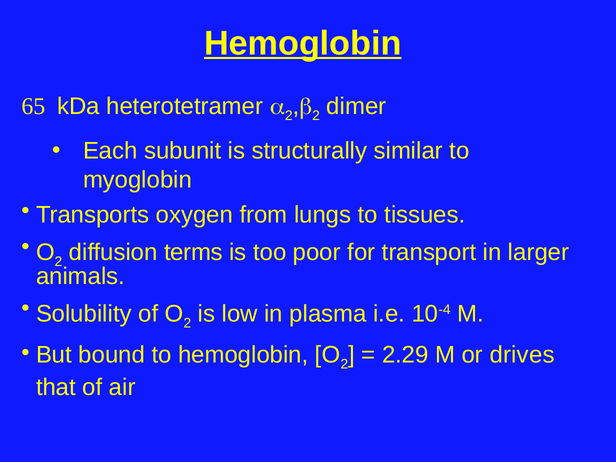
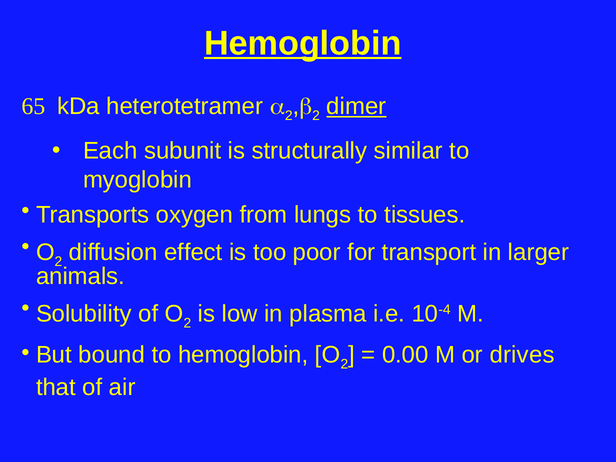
dimer underline: none -> present (356, 106)
terms: terms -> effect (193, 252)
2.29: 2.29 -> 0.00 (405, 355)
